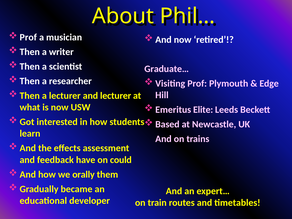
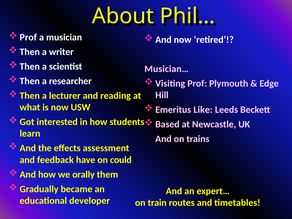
Graduate…: Graduate… -> Musician… (167, 69)
and lecturer: lecturer -> reading (116, 96)
Elite: Elite -> Like (203, 110)
